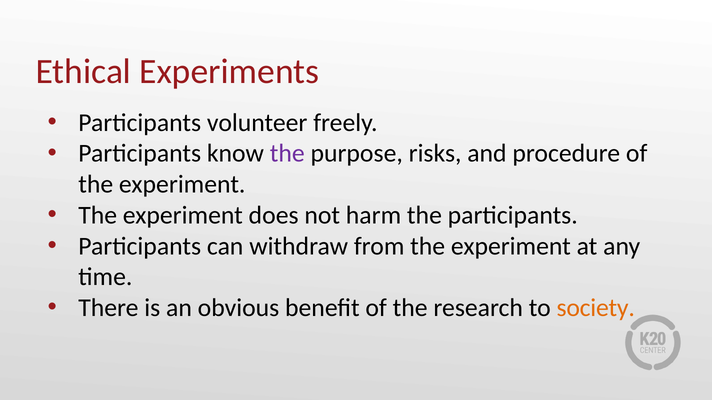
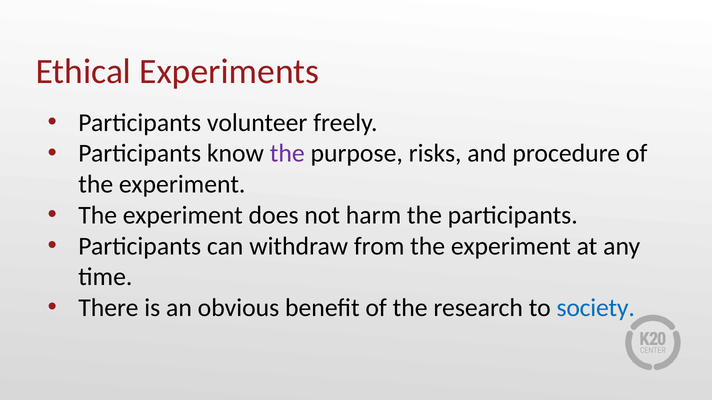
society colour: orange -> blue (596, 308)
